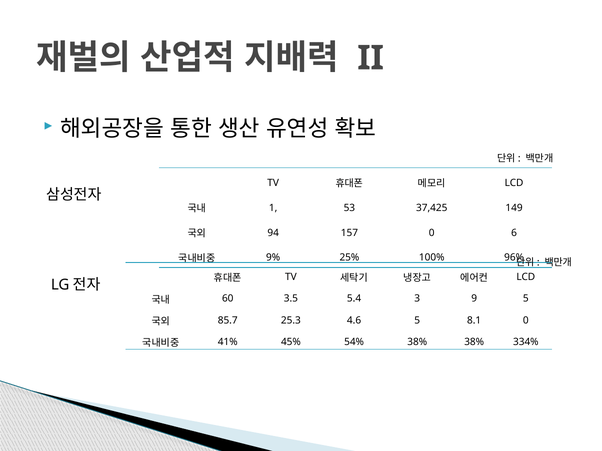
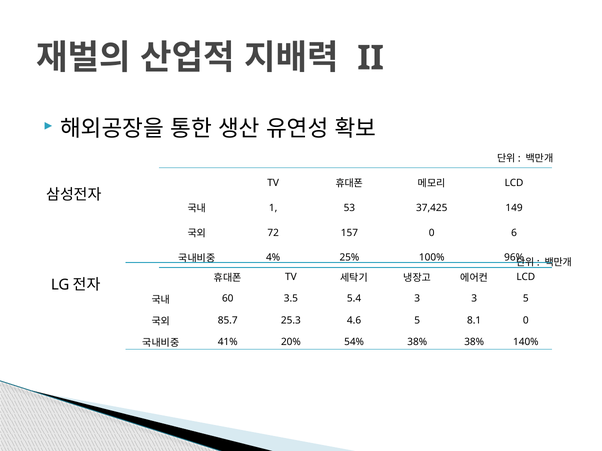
94: 94 -> 72 (273, 233)
9%: 9% -> 4% (273, 258)
3 9: 9 -> 3 (474, 299)
45%: 45% -> 20% (291, 342)
334%: 334% -> 140% (526, 342)
